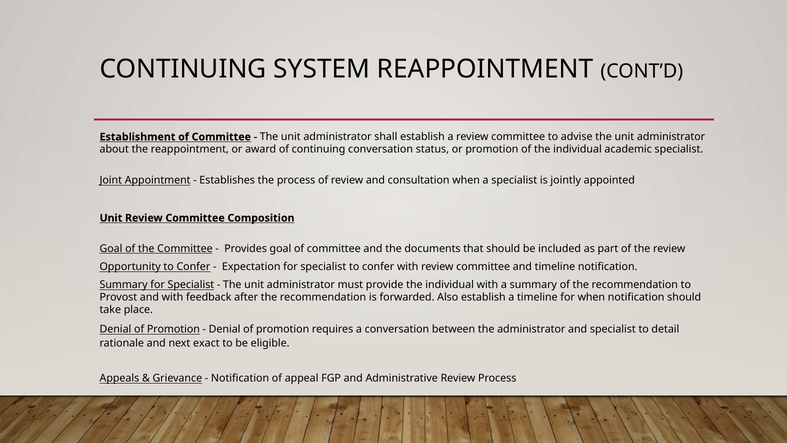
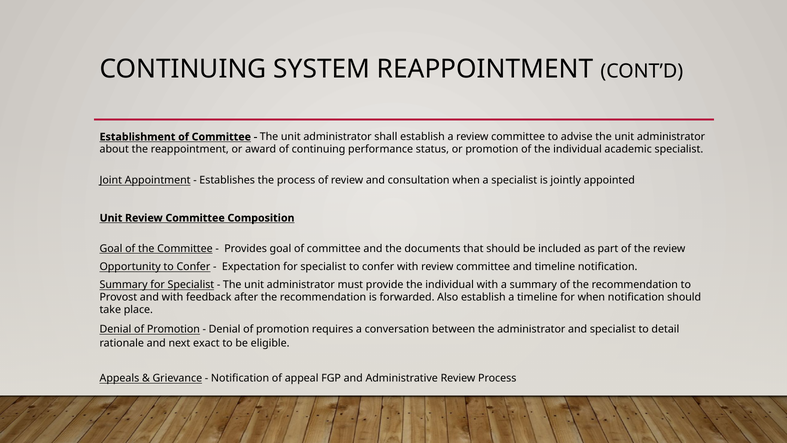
continuing conversation: conversation -> performance (381, 149)
